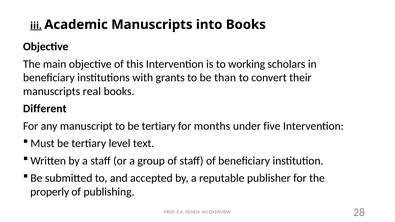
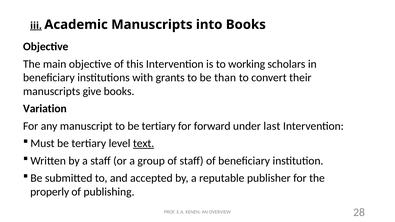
real: real -> give (92, 91)
Different: Different -> Variation (45, 109)
months: months -> forward (212, 126)
five: five -> last (272, 126)
text underline: none -> present (144, 144)
